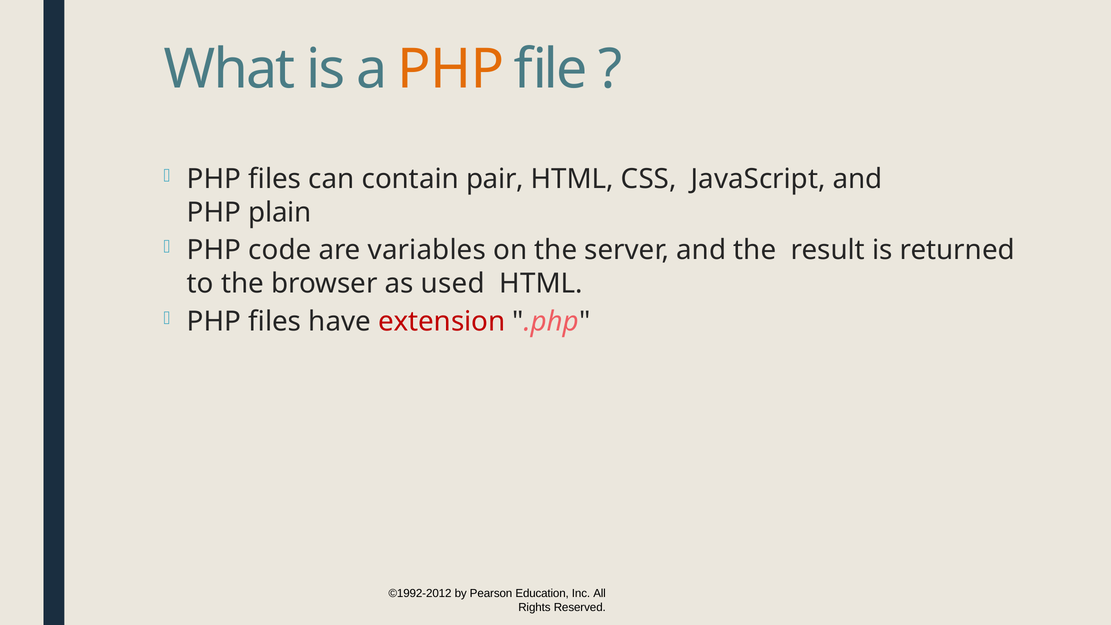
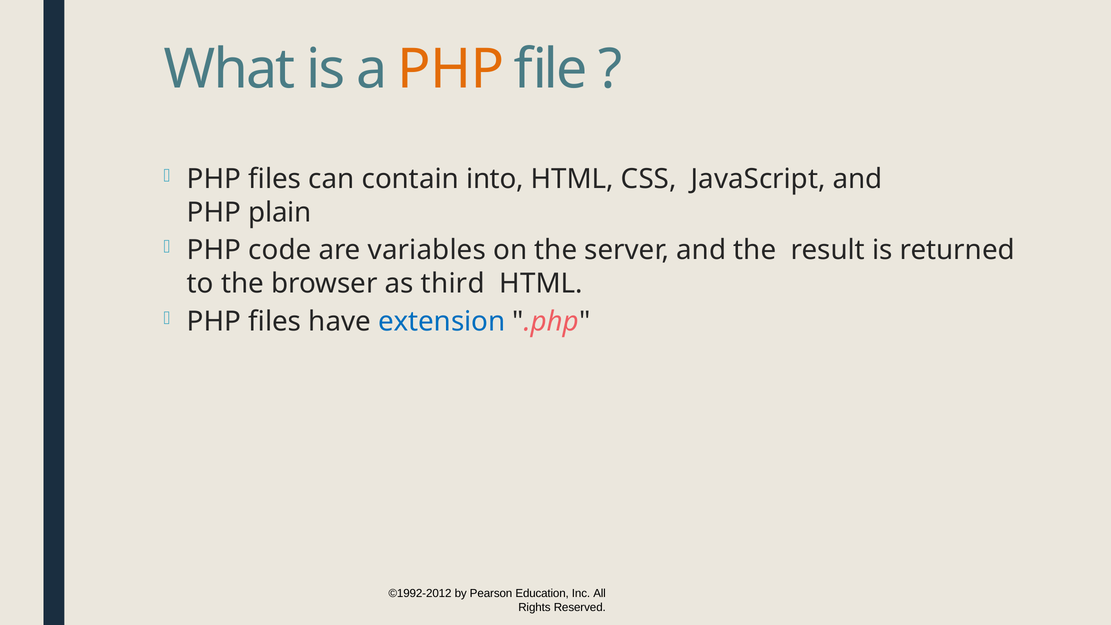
pair: pair -> into (495, 179)
used: used -> third (453, 284)
extension colour: red -> blue (442, 322)
